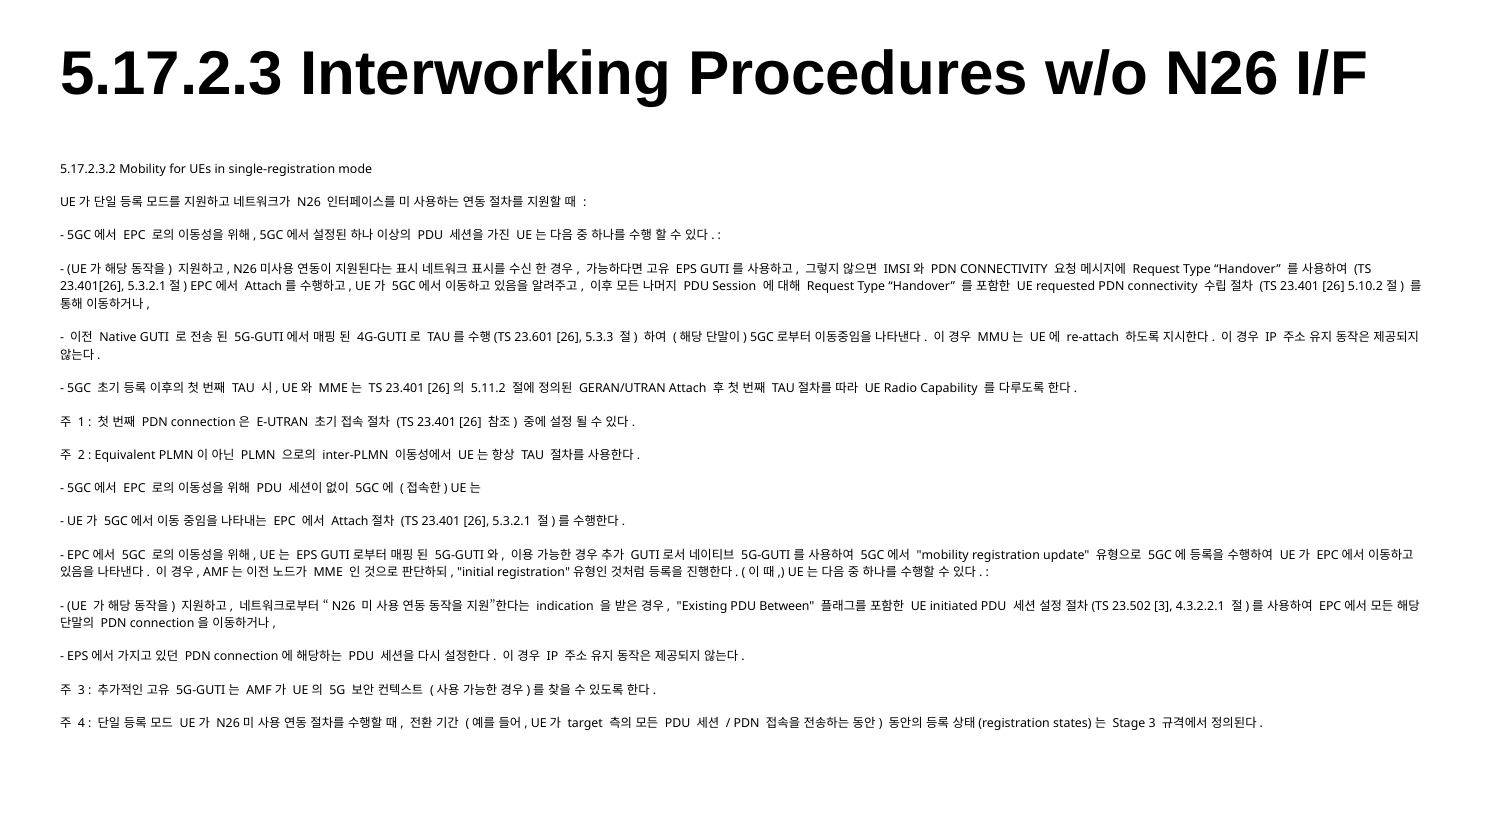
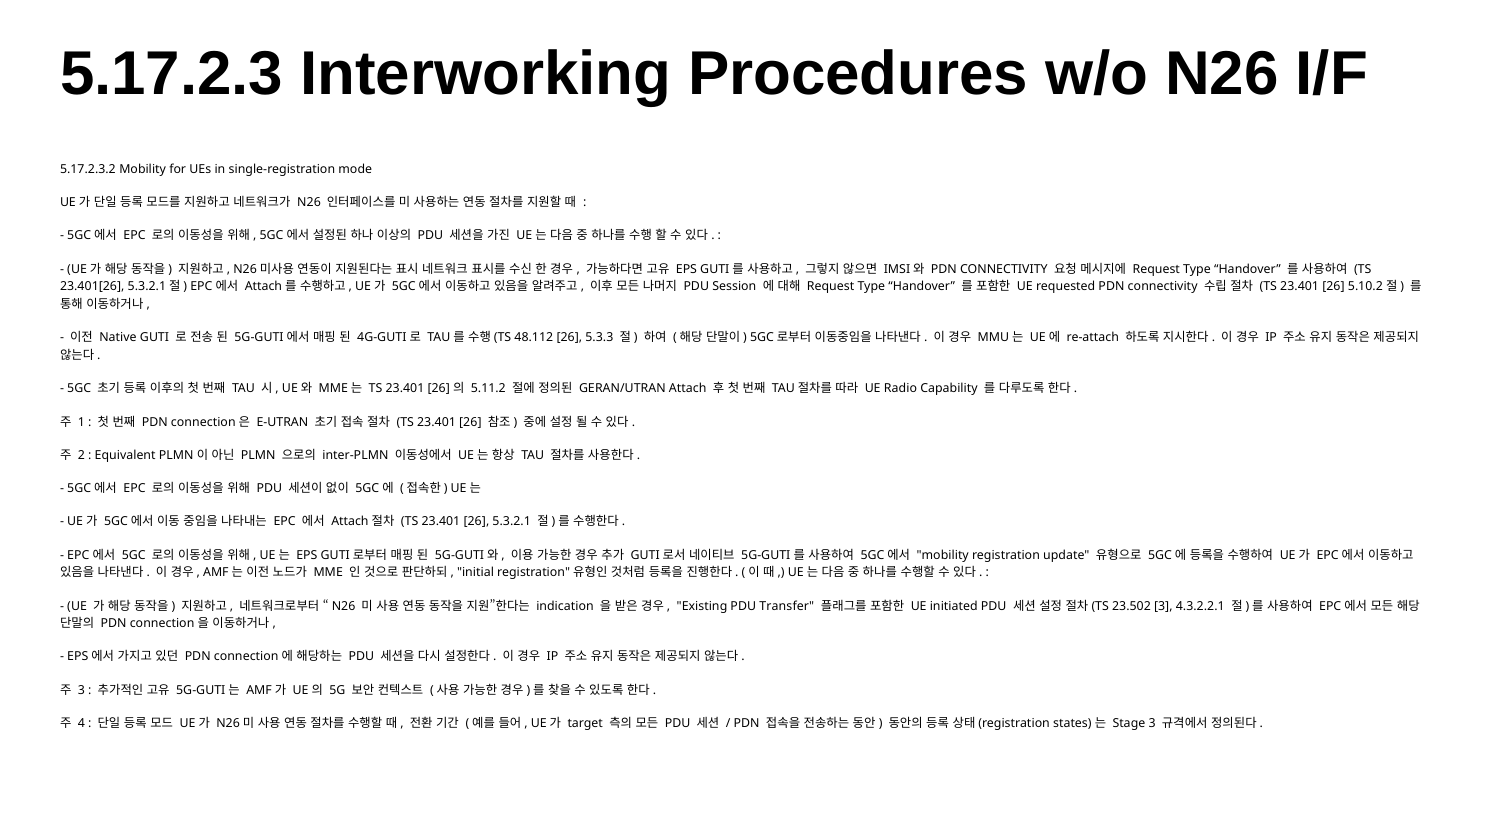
23.601: 23.601 -> 48.112 (534, 338)
Between: Between -> Transfer (787, 606)
